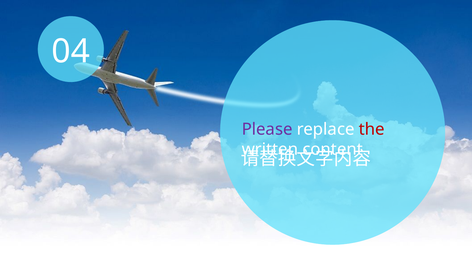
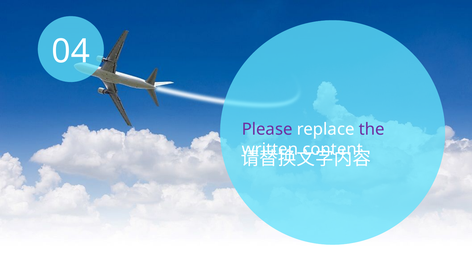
the colour: red -> purple (372, 129)
